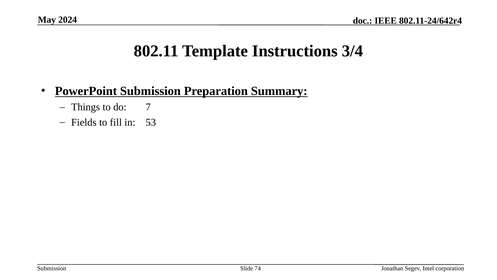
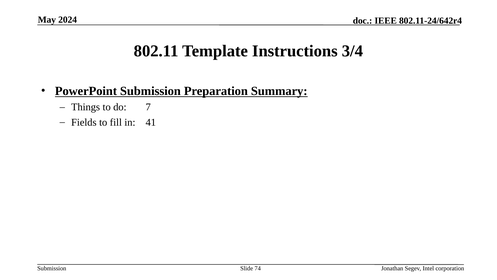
53: 53 -> 41 (151, 122)
